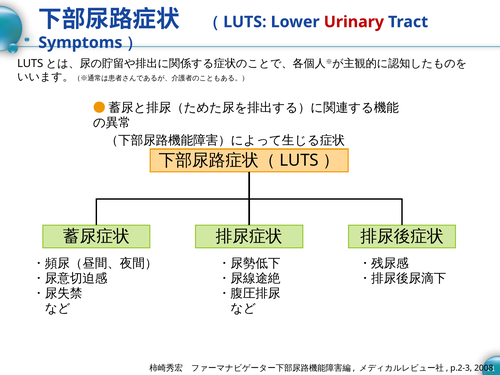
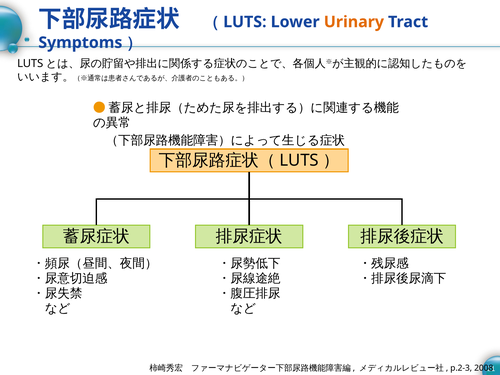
Urinary colour: red -> orange (354, 22)
